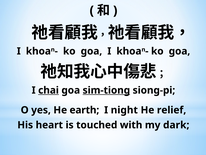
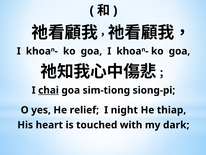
sim-tiong underline: present -> none (106, 90)
earth: earth -> relief (84, 110)
relief: relief -> thiap (172, 110)
